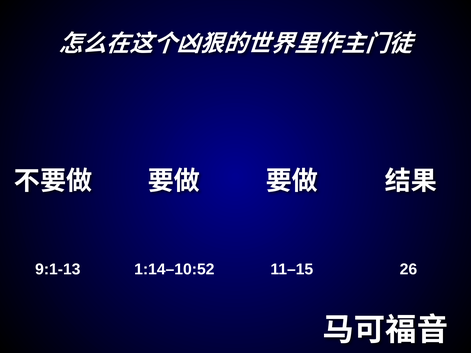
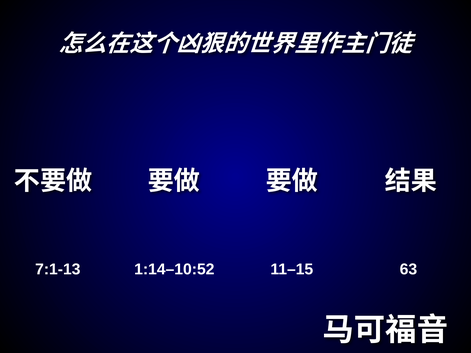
9:1-13: 9:1-13 -> 7:1-13 (58, 269)
26: 26 -> 63 (408, 269)
